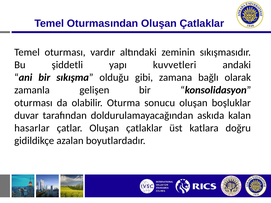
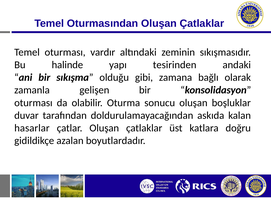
şiddetli: şiddetli -> halinde (67, 65)
kuvvetleri: kuvvetleri -> tesirinden (175, 65)
